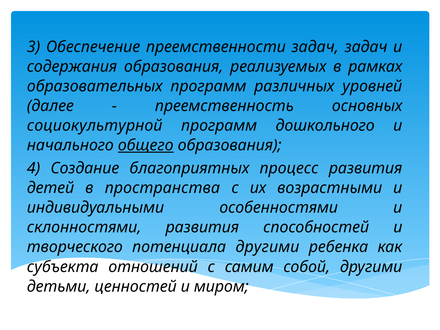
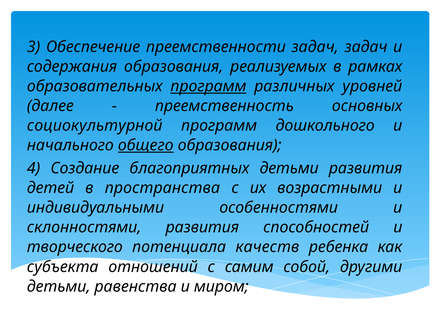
программ underline: none -> present (208, 86)
благоприятных процесс: процесс -> детьми (289, 168)
потенциала другими: другими -> качеств (267, 247)
ценностей: ценностей -> равенства (136, 286)
